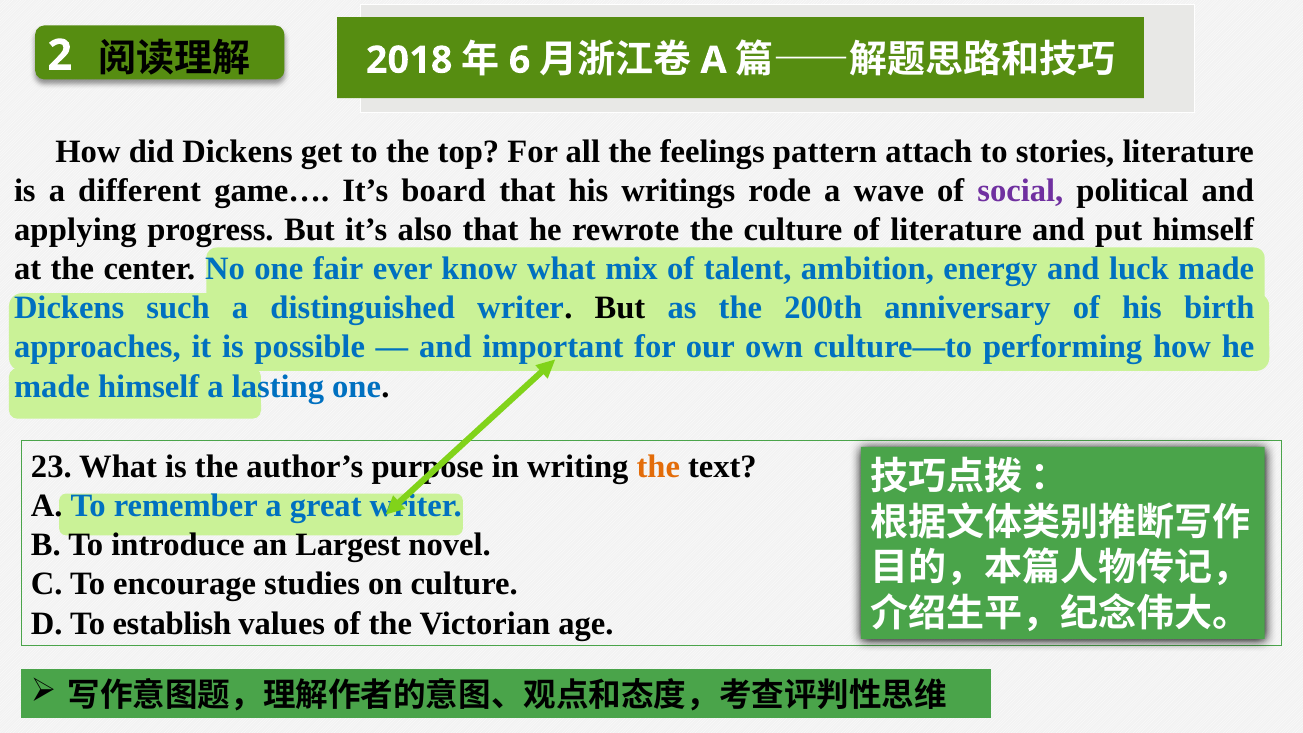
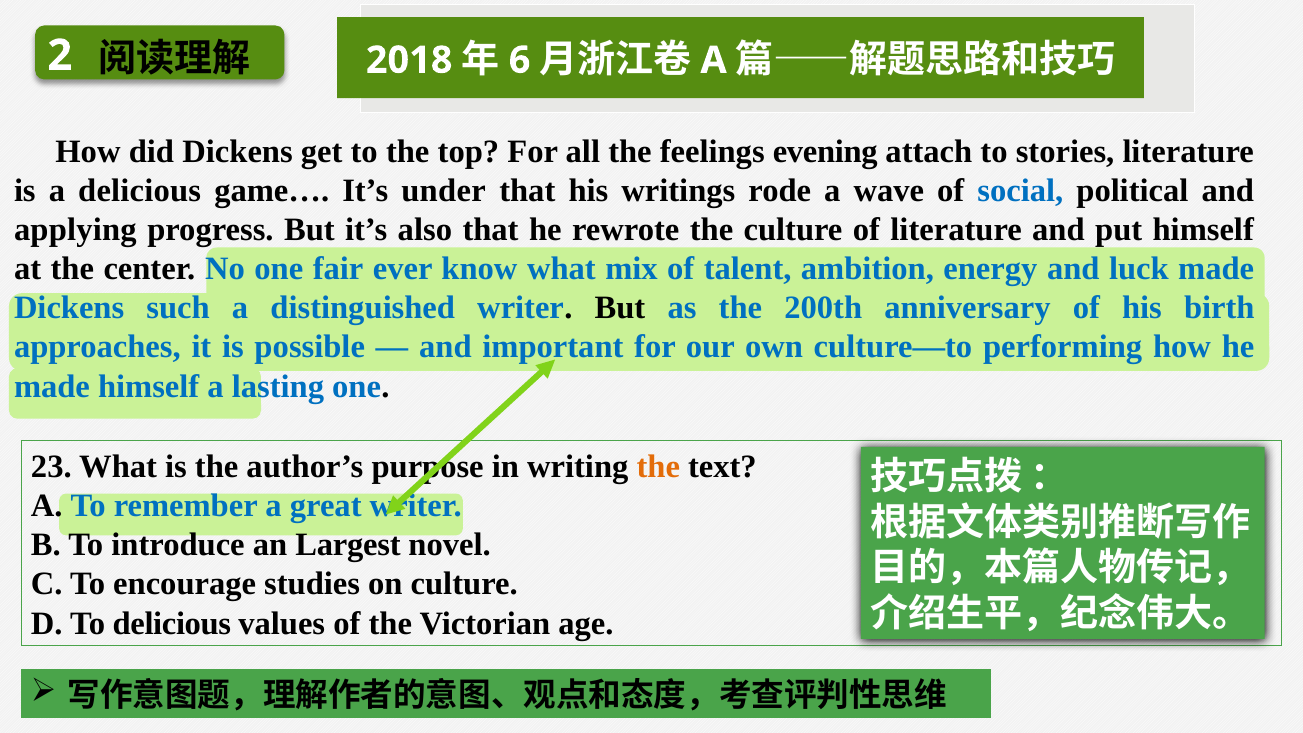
pattern: pattern -> evening (825, 152)
a different: different -> delicious (140, 191)
board: board -> under (444, 191)
social colour: purple -> blue (1020, 191)
To establish: establish -> delicious (172, 623)
